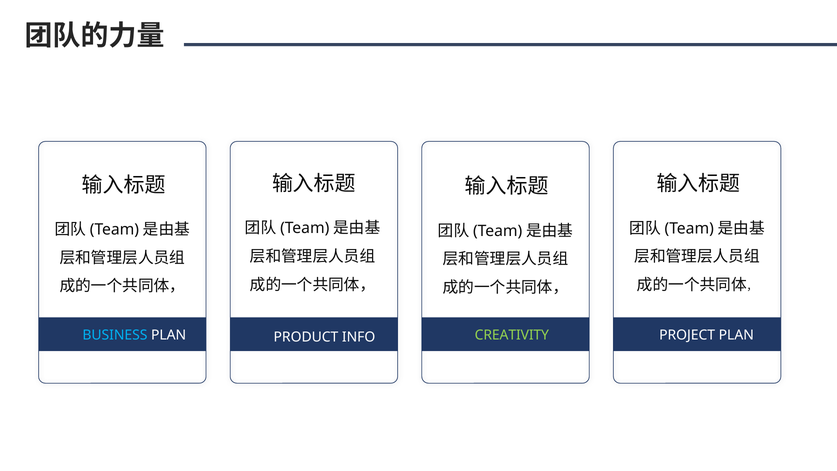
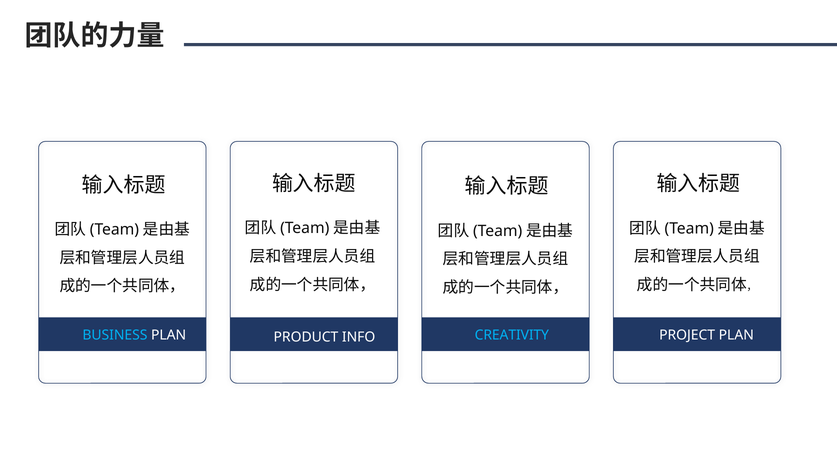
CREATIVITY colour: light green -> light blue (512, 335)
